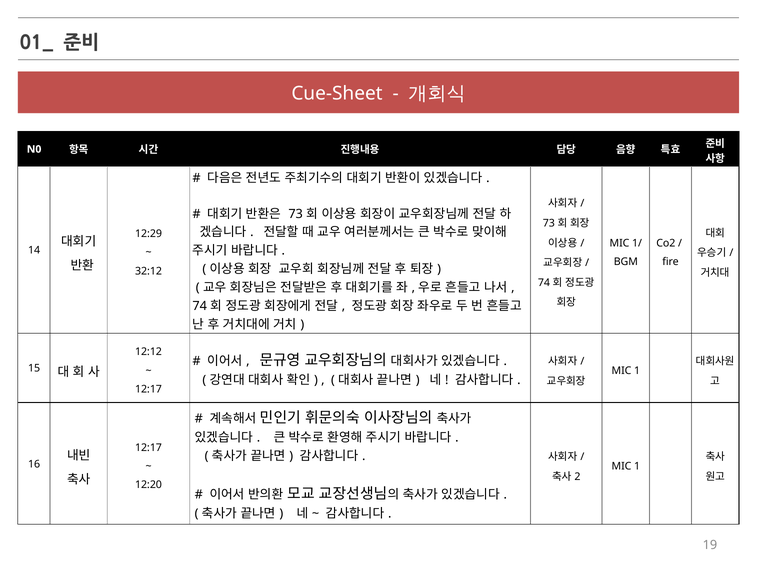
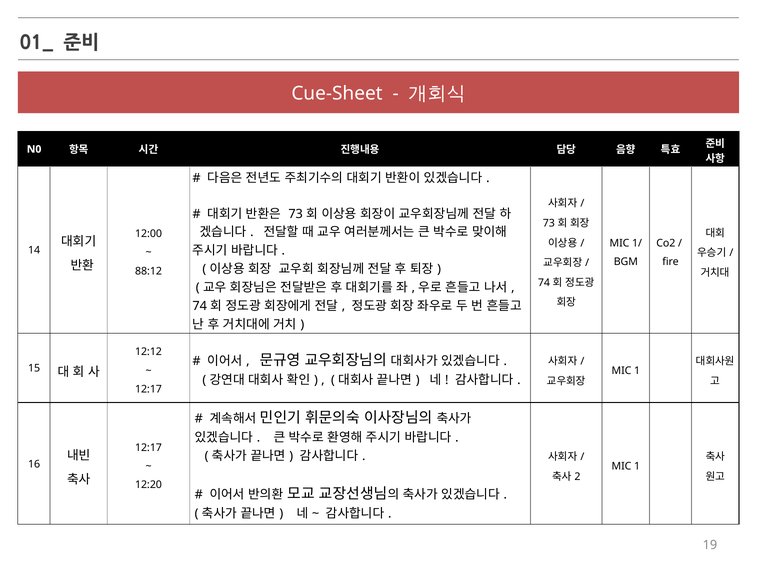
12:29: 12:29 -> 12:00 (149, 234)
32:12: 32:12 -> 88:12 (149, 271)
